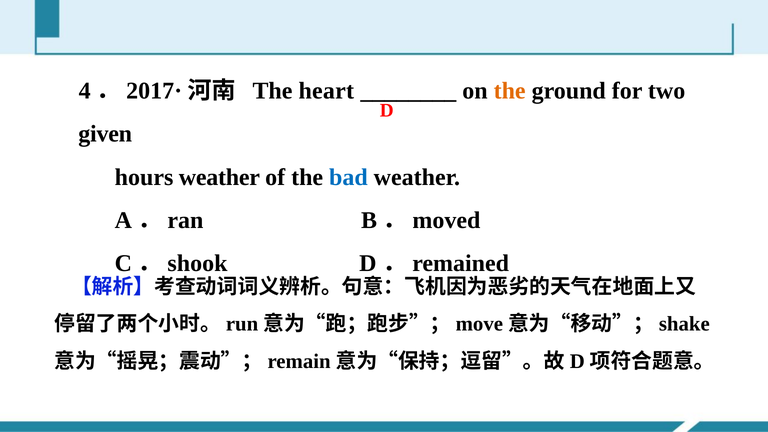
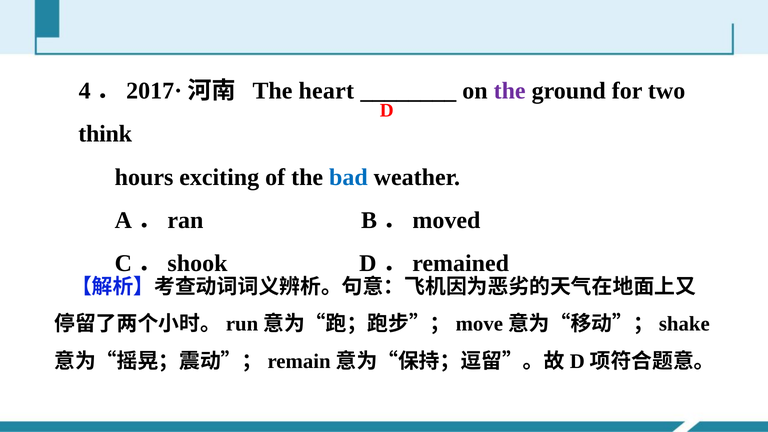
the colour: orange -> purple (510, 91)
given: given -> think (105, 134)
hours weather: weather -> exciting (219, 177)
